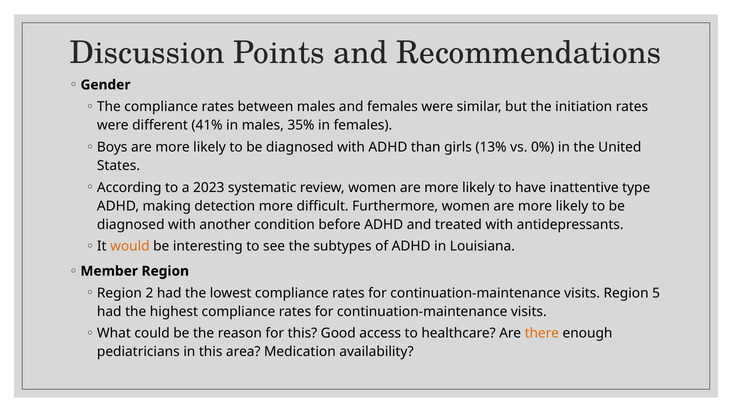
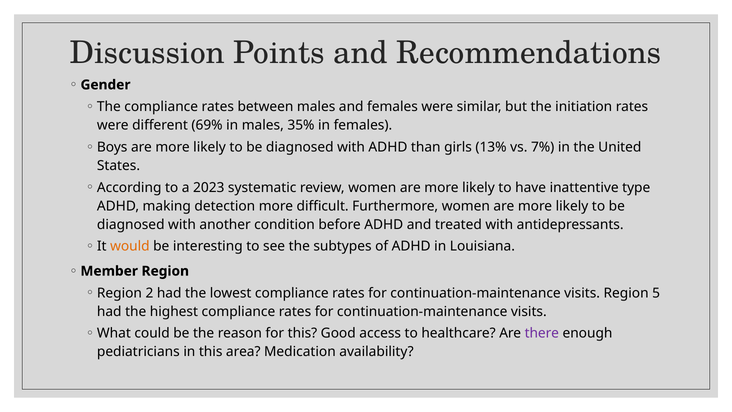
41%: 41% -> 69% (207, 125)
0%: 0% -> 7% (543, 147)
there colour: orange -> purple (542, 333)
